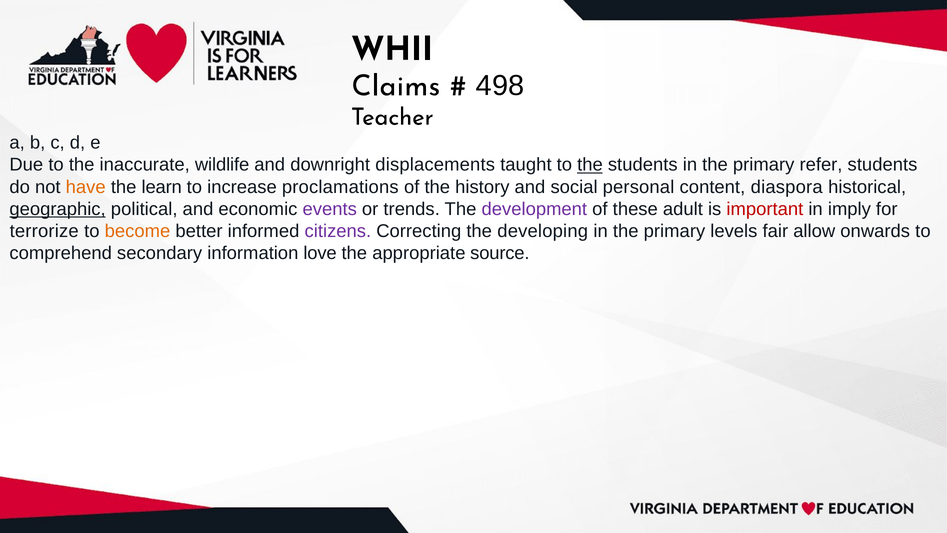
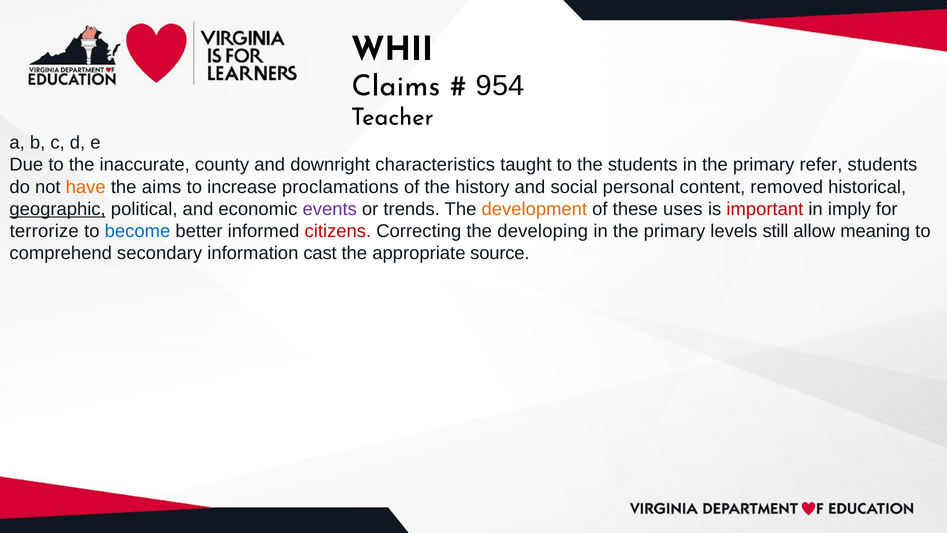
498: 498 -> 954 (500, 86)
wildlife: wildlife -> county (222, 165)
displacements: displacements -> characteristics (435, 165)
the underline: present -> none (590, 165)
learn: learn -> aims (162, 187)
diaspora: diaspora -> removed (787, 187)
development colour: purple -> orange (534, 209)
adult: adult -> uses (683, 209)
become colour: orange -> blue (138, 231)
citizens colour: purple -> red (338, 231)
fair: fair -> still (775, 231)
onwards: onwards -> meaning (875, 231)
love: love -> cast (320, 253)
